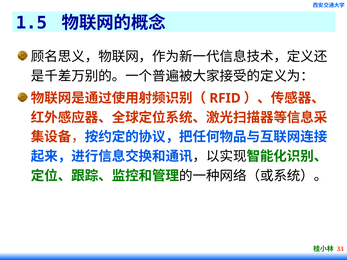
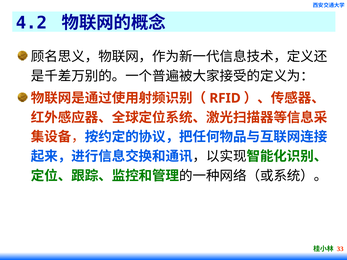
1.5: 1.5 -> 4.2 (31, 23)
